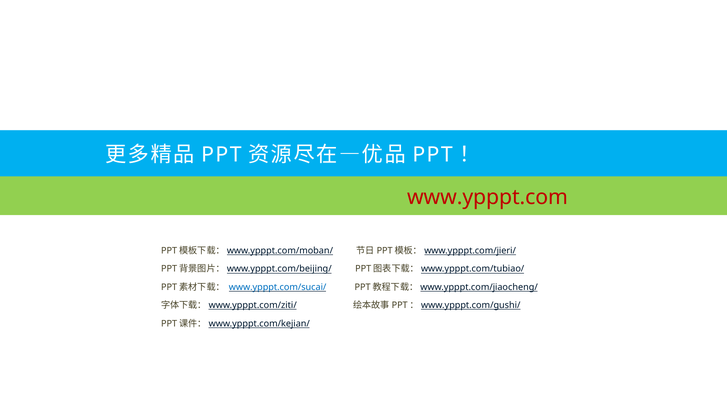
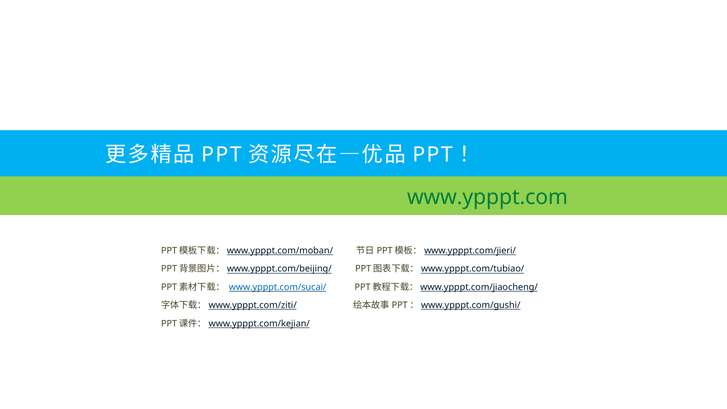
www.ypppt.com colour: red -> green (487, 197)
